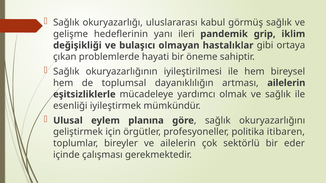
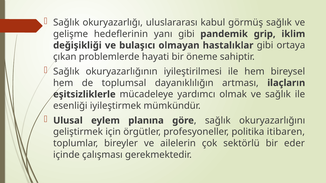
yanı ileri: ileri -> gibi (186, 34)
artması ailelerin: ailelerin -> ilaçların (286, 83)
